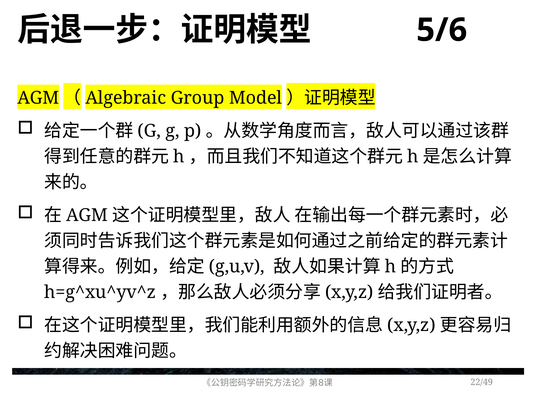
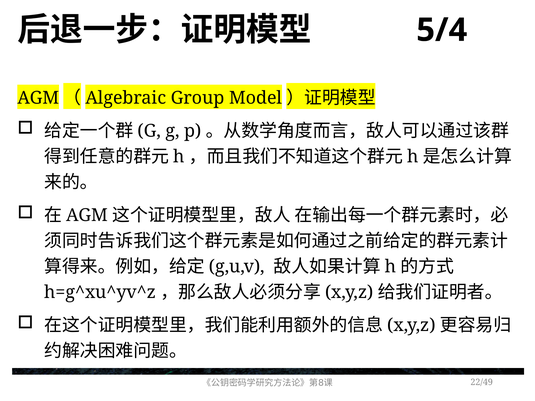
5/6: 5/6 -> 5/4 (442, 30)
